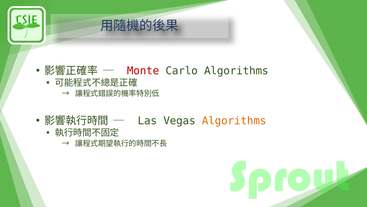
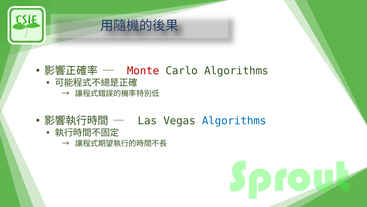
Algorithms colour: orange -> blue (234, 120)
